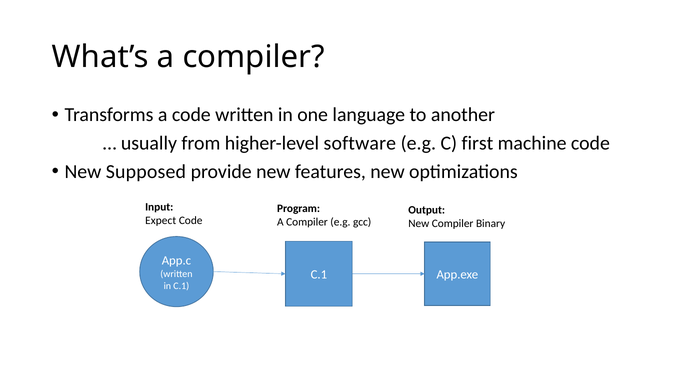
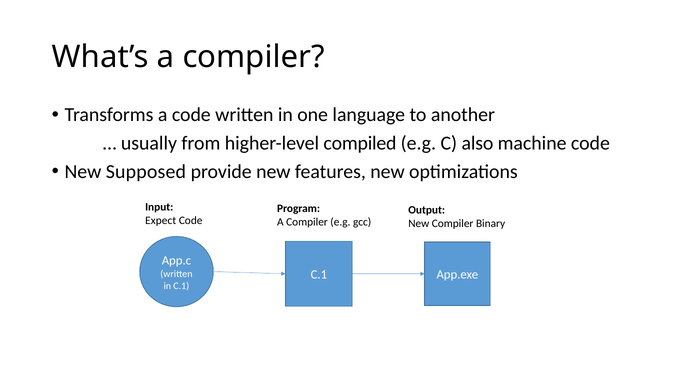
software: software -> compiled (360, 143)
first: first -> also (477, 143)
